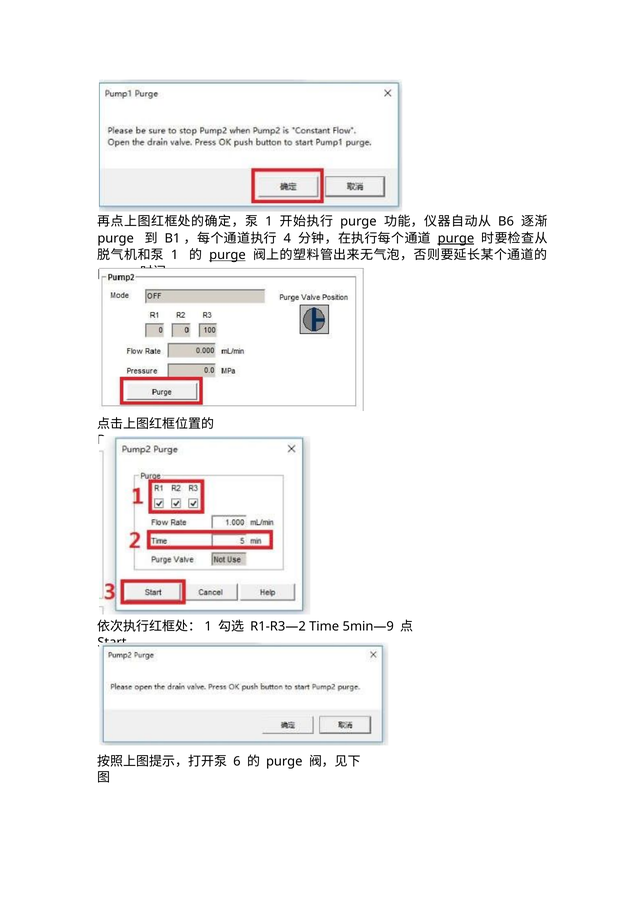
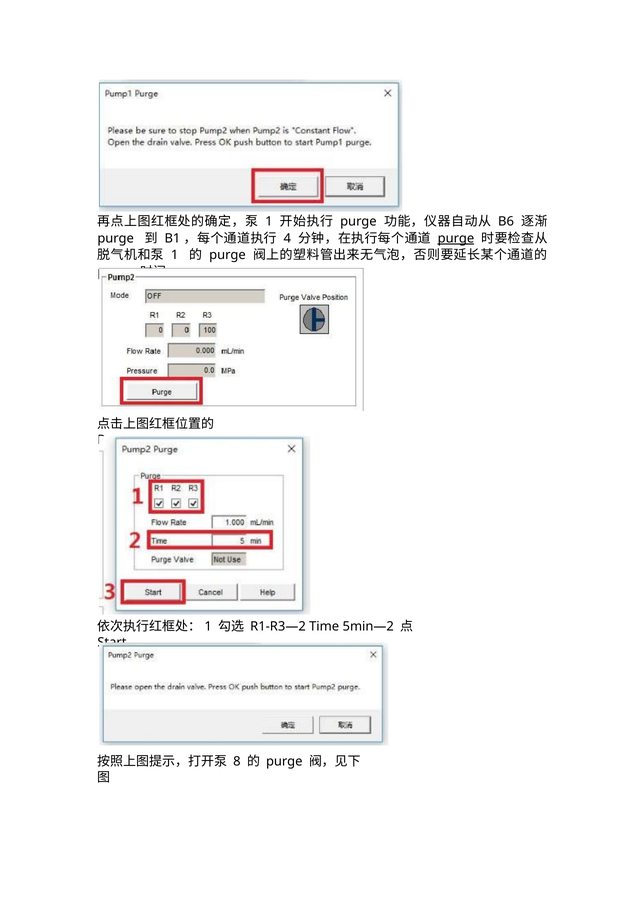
purge underline: present -> none (227, 255)
5min—9: 5min—9 -> 5min—2 (368, 627)
6: 6 -> 8 (237, 762)
